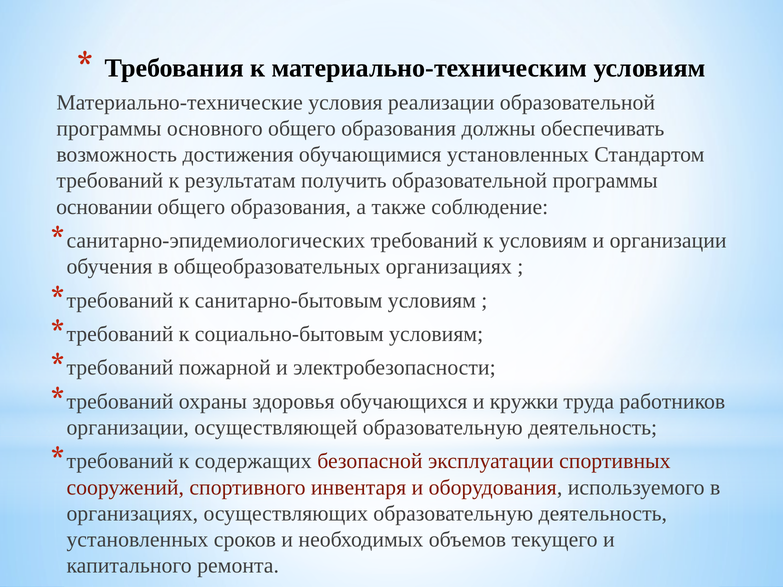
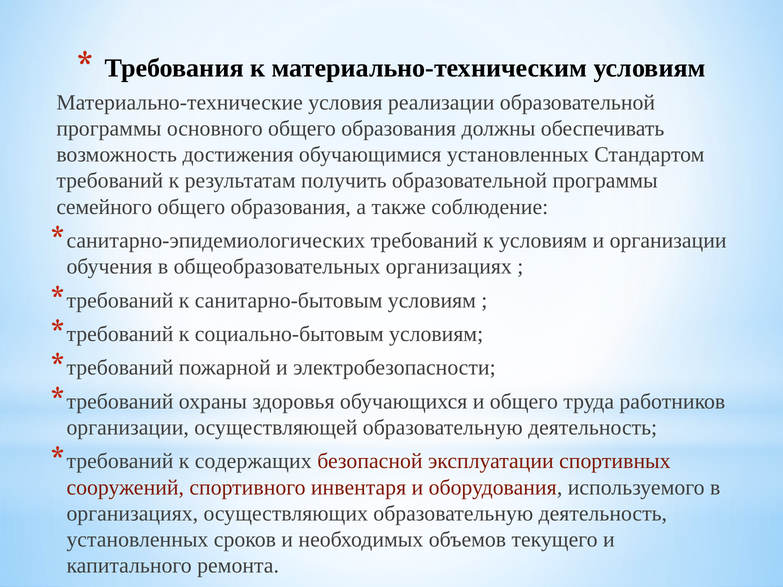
основании: основании -> семейного (104, 207)
и кружки: кружки -> общего (524, 402)
